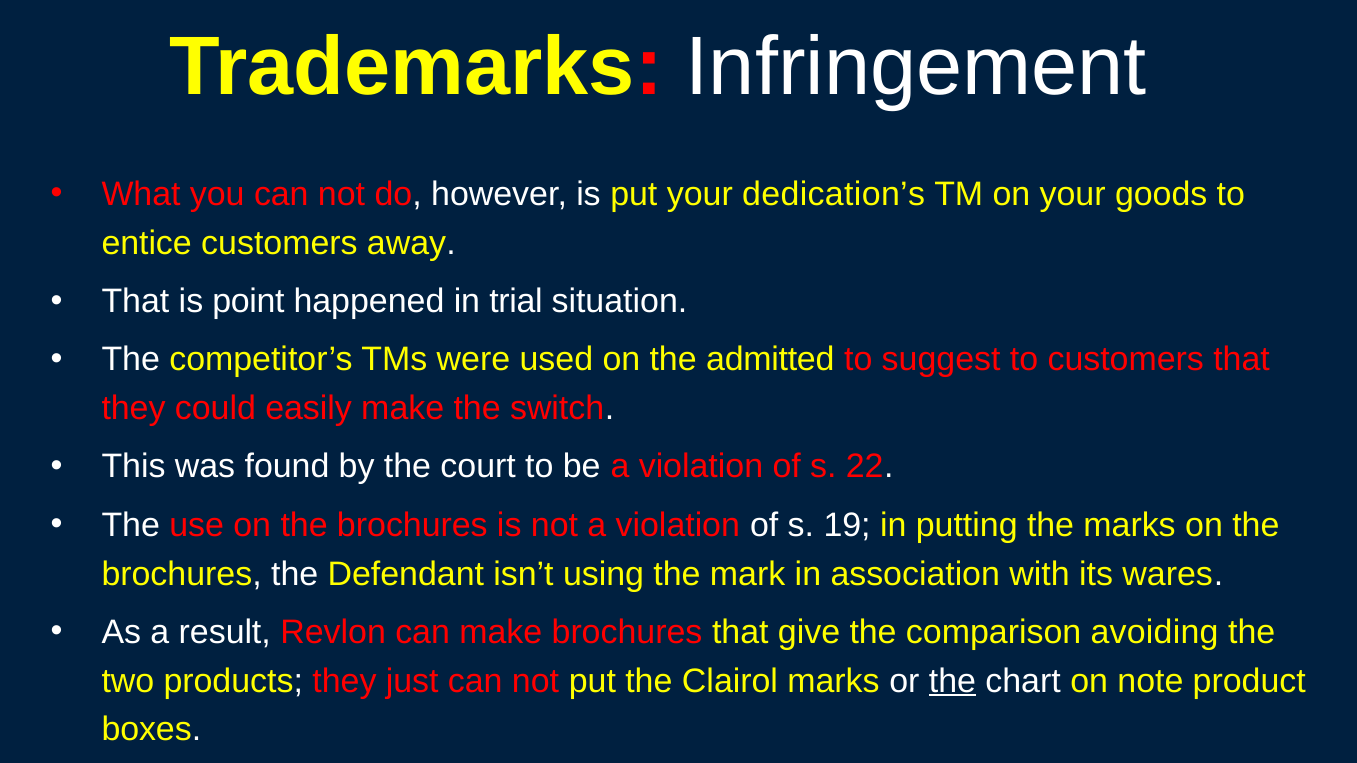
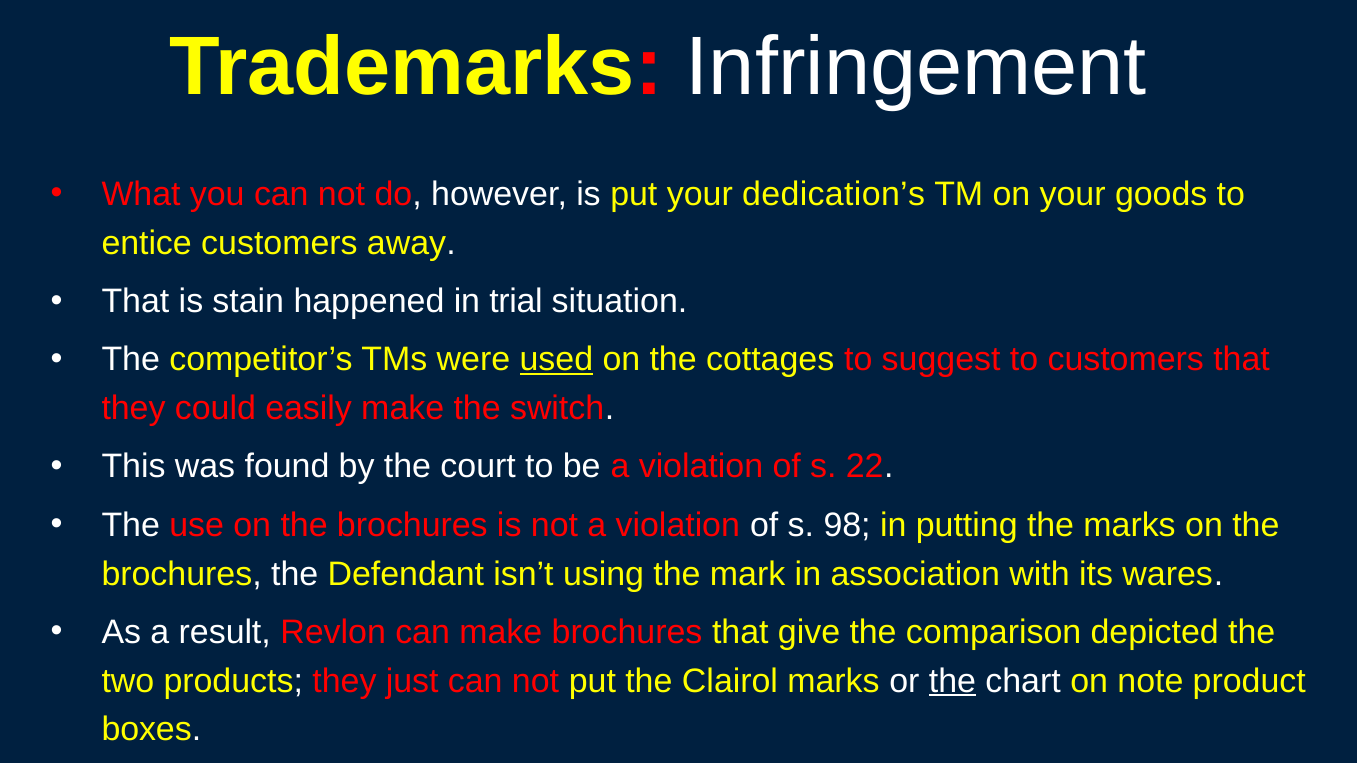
point: point -> stain (248, 302)
used underline: none -> present (556, 360)
admitted: admitted -> cottages (770, 360)
19: 19 -> 98 (847, 525)
avoiding: avoiding -> depicted (1155, 632)
